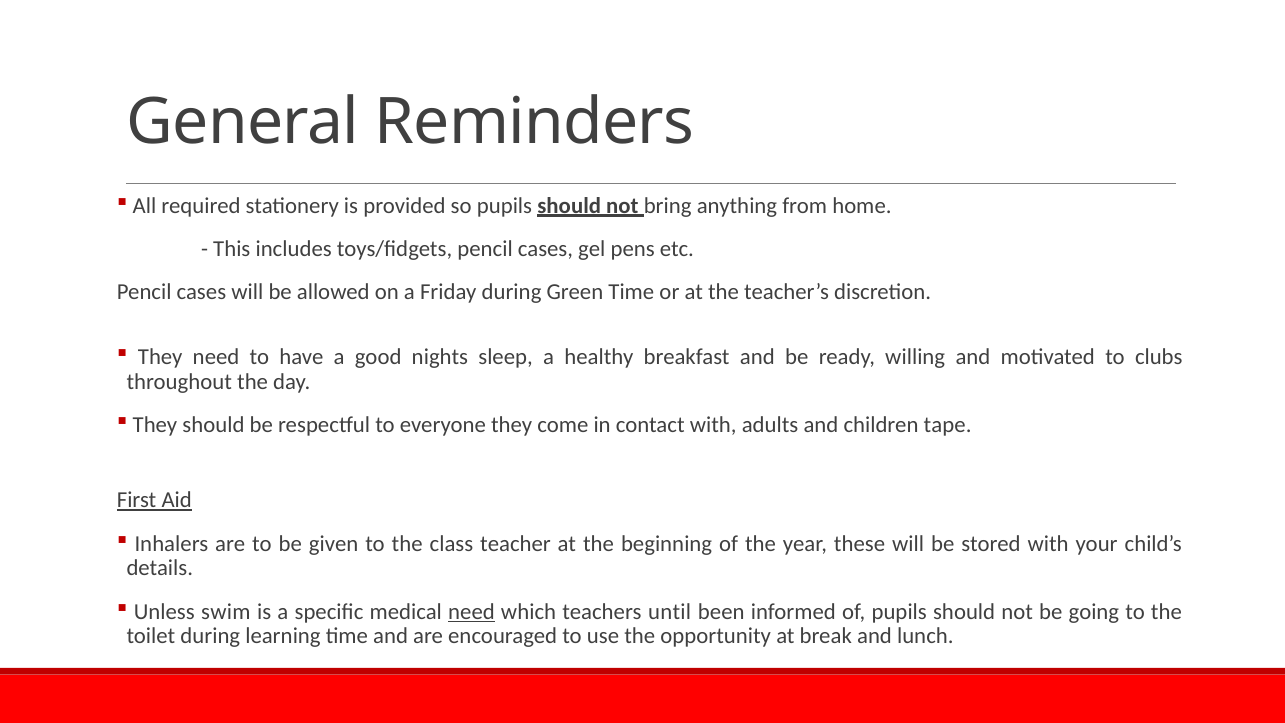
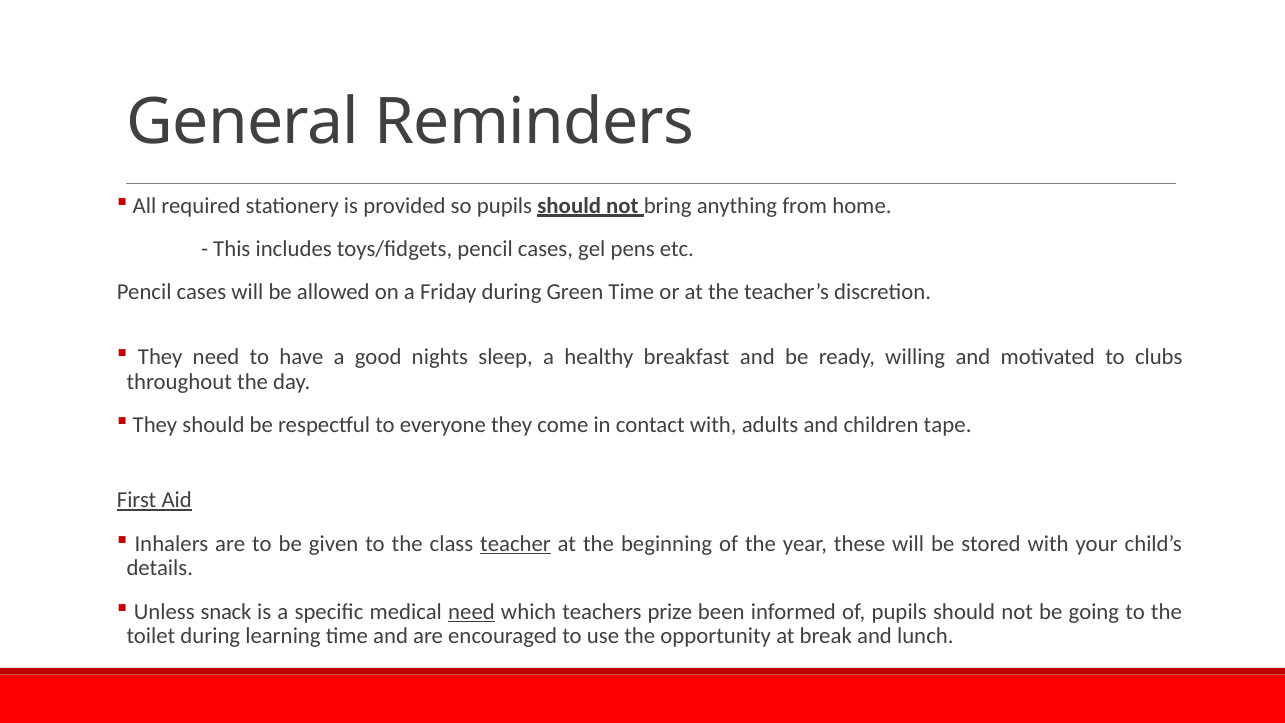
teacher underline: none -> present (515, 544)
swim: swim -> snack (226, 611)
until: until -> prize (670, 611)
